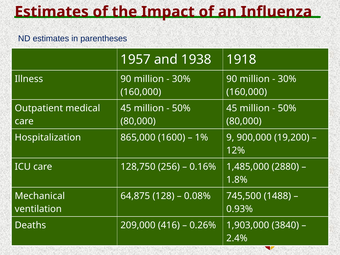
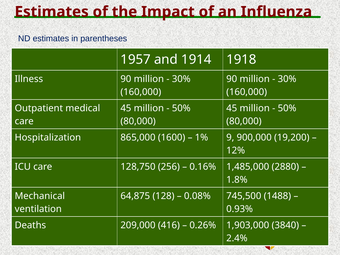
1938: 1938 -> 1914 (196, 60)
